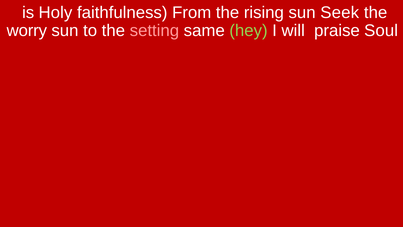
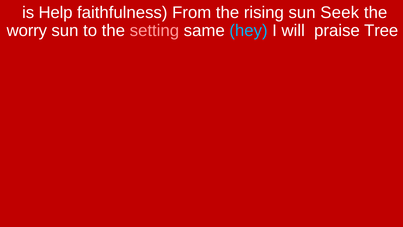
Holy: Holy -> Help (56, 12)
hey colour: light green -> light blue (249, 31)
Soul: Soul -> Tree (381, 31)
